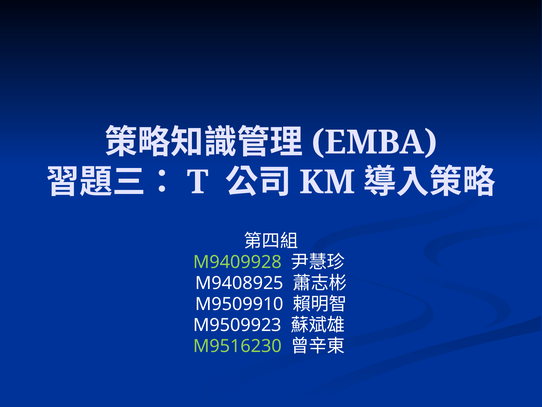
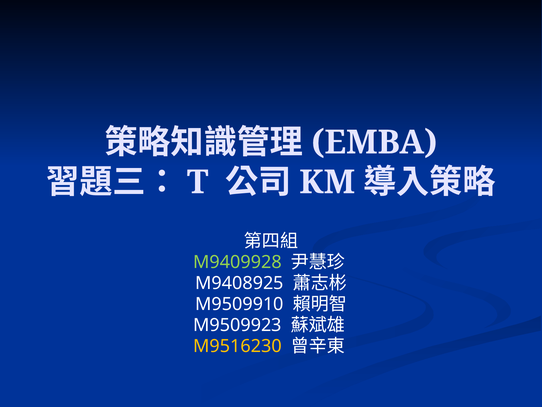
M9516230 colour: light green -> yellow (237, 346)
